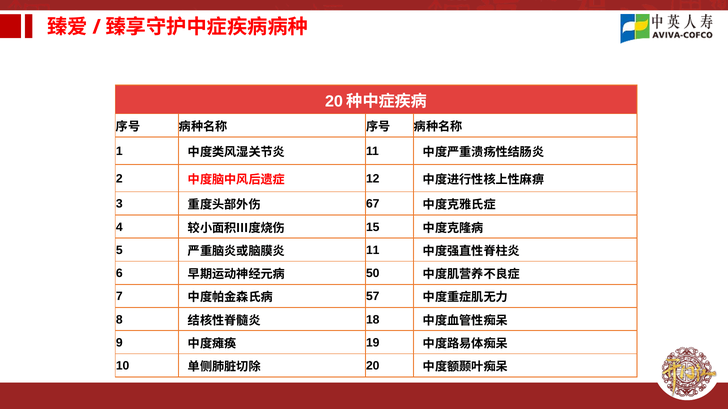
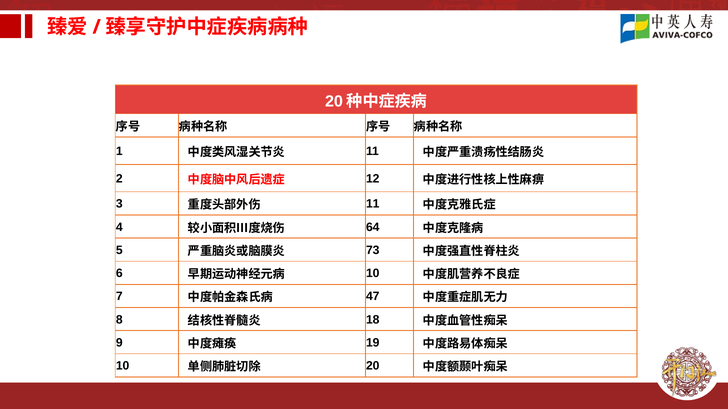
67: 67 -> 11 (373, 204)
15: 15 -> 64 (373, 227)
11: 11 -> 73 (373, 251)
50: 50 -> 10 (373, 274)
57: 57 -> 47 (373, 297)
